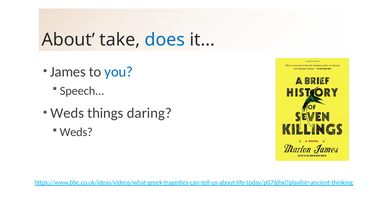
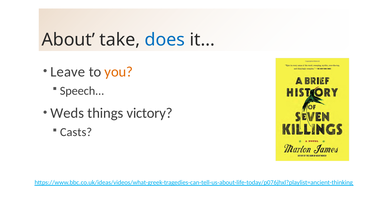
James: James -> Leave (68, 72)
you colour: blue -> orange (119, 72)
daring: daring -> victory (150, 113)
Weds: Weds -> Casts (76, 132)
